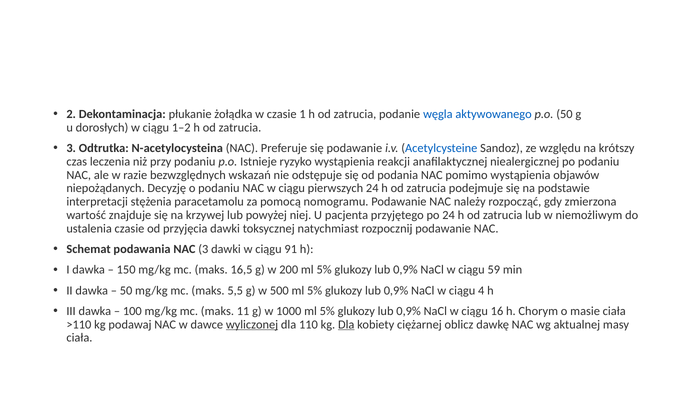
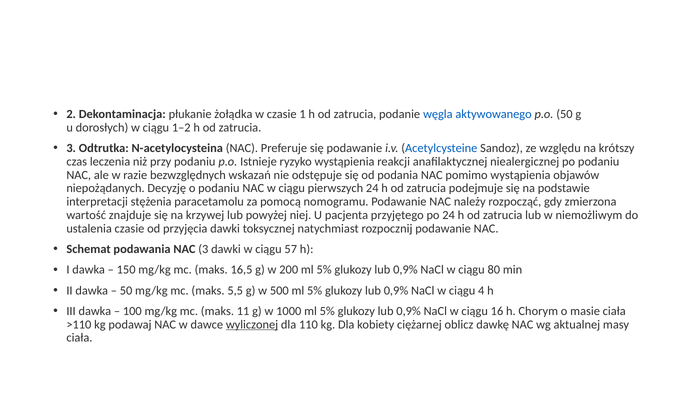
91: 91 -> 57 (291, 249)
59: 59 -> 80 (494, 270)
Dla underline: present -> none (346, 325)
